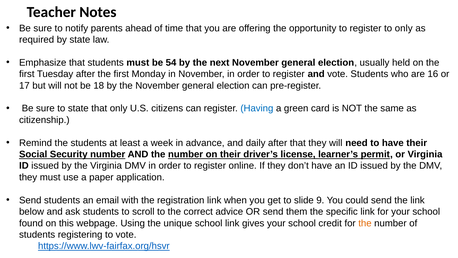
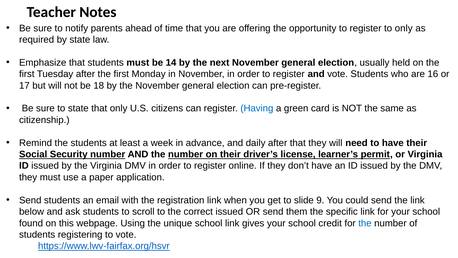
54: 54 -> 14 (171, 63)
correct advice: advice -> issued (229, 211)
the colour: orange -> blue (365, 223)
